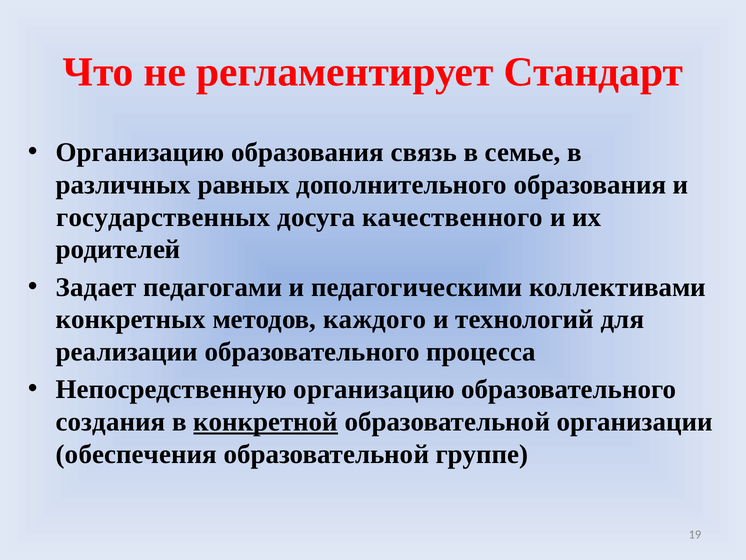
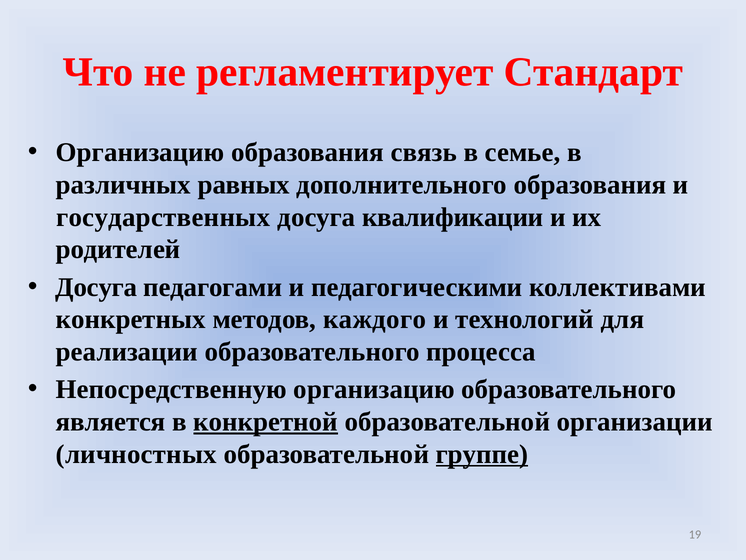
качественного: качественного -> квалификации (453, 217)
Задает: Задает -> Досуга (96, 287)
создания: создания -> является (111, 422)
обеспечения: обеспечения -> личностных (136, 454)
группе underline: none -> present (482, 454)
